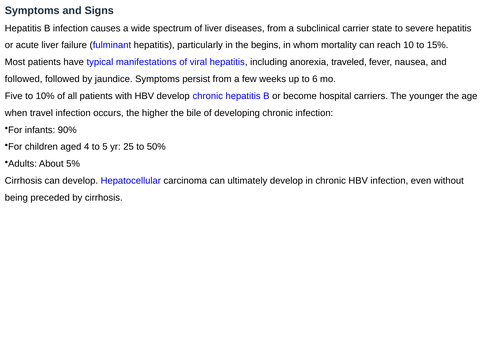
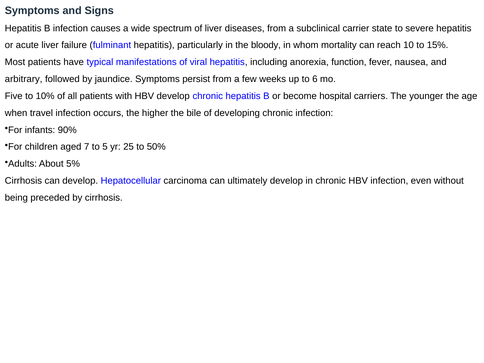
begins: begins -> bloody (266, 45)
traveled: traveled -> function (349, 62)
followed: followed -> arbitrary (24, 79)
4: 4 -> 7 (87, 147)
